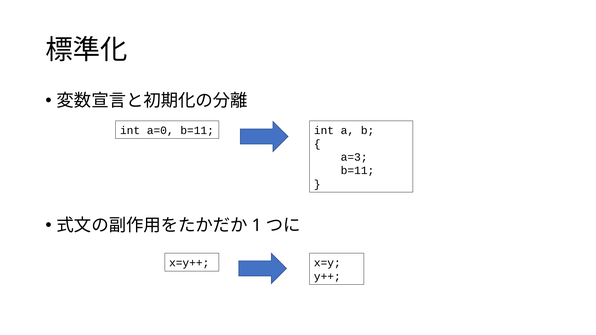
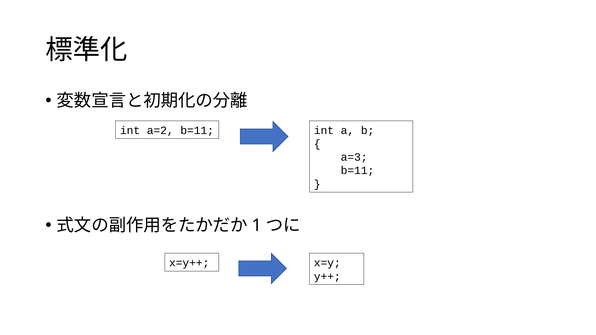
a=0: a=0 -> a=2 (160, 131)
